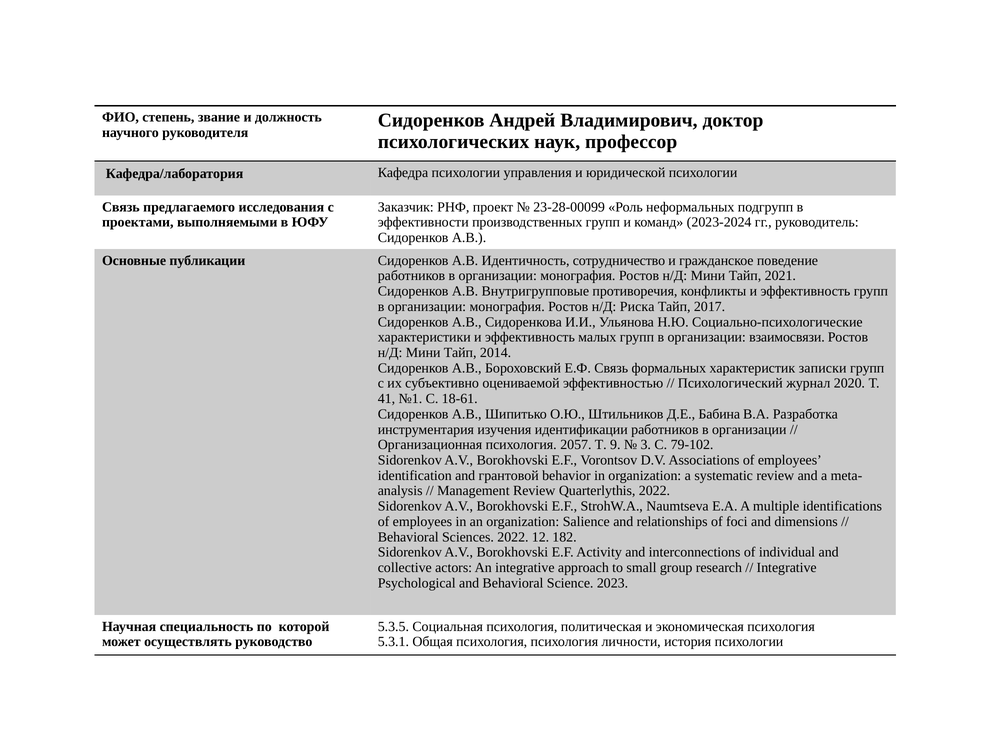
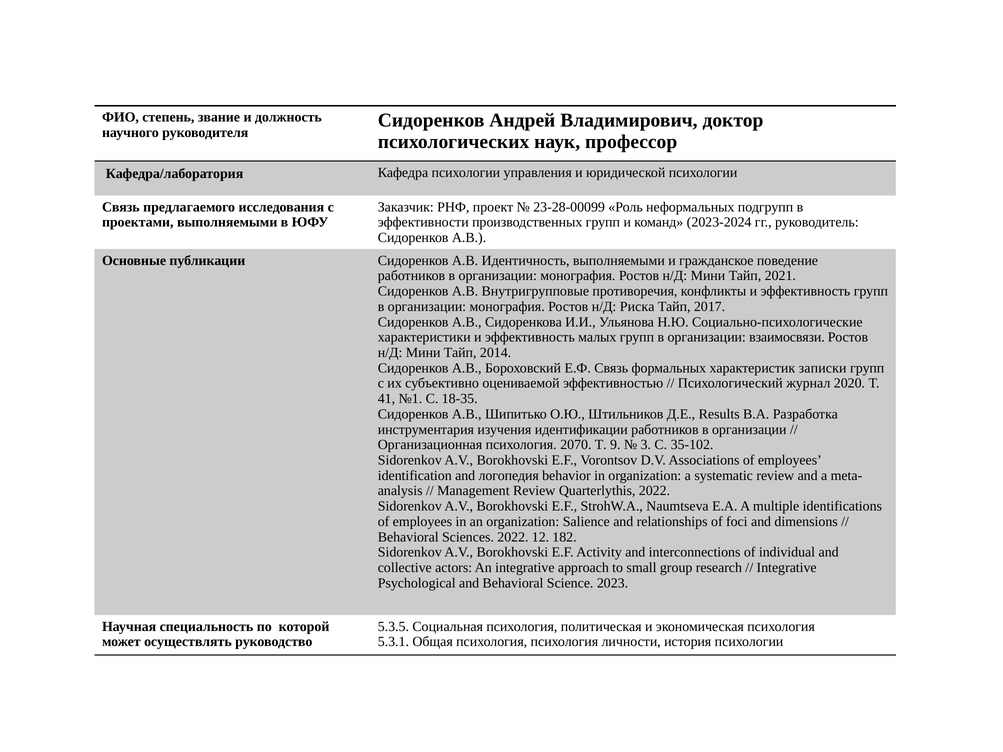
Идентичность сотрудничество: сотрудничество -> выполняемыми (619, 261)
18-61: 18-61 -> 18-35 (460, 399)
Бабина: Бабина -> Results (719, 414)
2057: 2057 -> 2070 (576, 445)
79-102: 79-102 -> 35-102 (692, 445)
грантовой: грантовой -> логопедия (509, 476)
